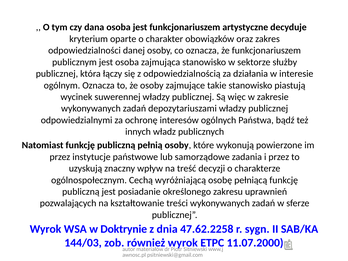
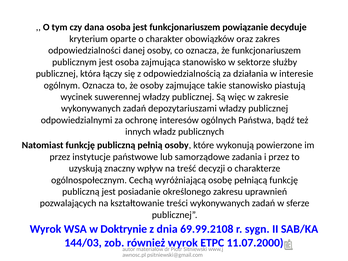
artystyczne: artystyczne -> powiązanie (245, 27)
47.62.2258: 47.62.2258 -> 69.99.2108 (207, 229)
